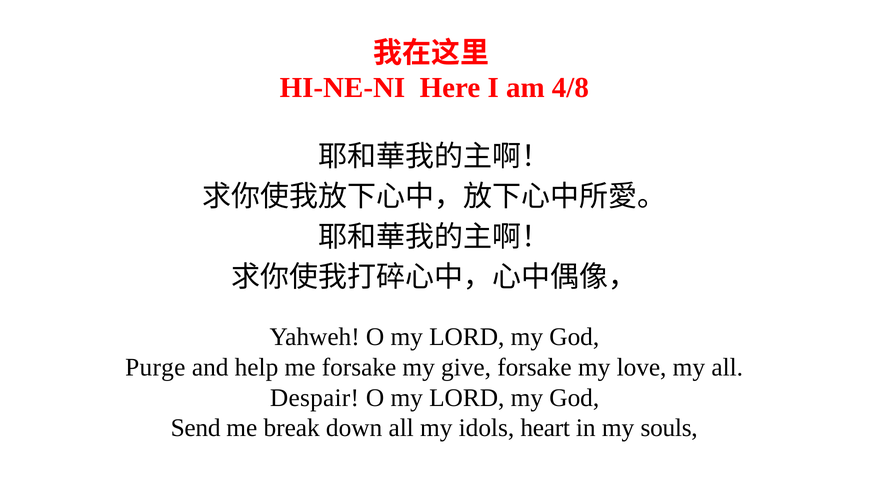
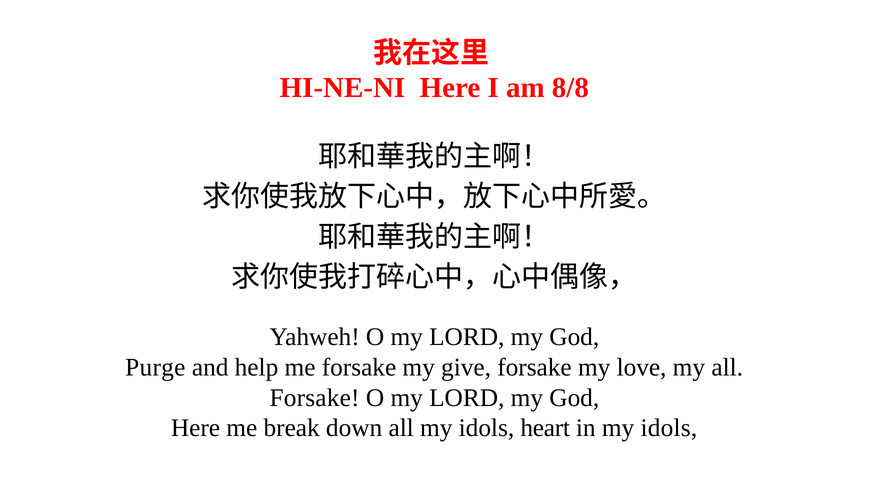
4/8: 4/8 -> 8/8 (570, 88)
Despair: Despair -> Forsake (315, 397)
Send: Send -> Here (195, 428)
in my souls: souls -> idols (669, 428)
